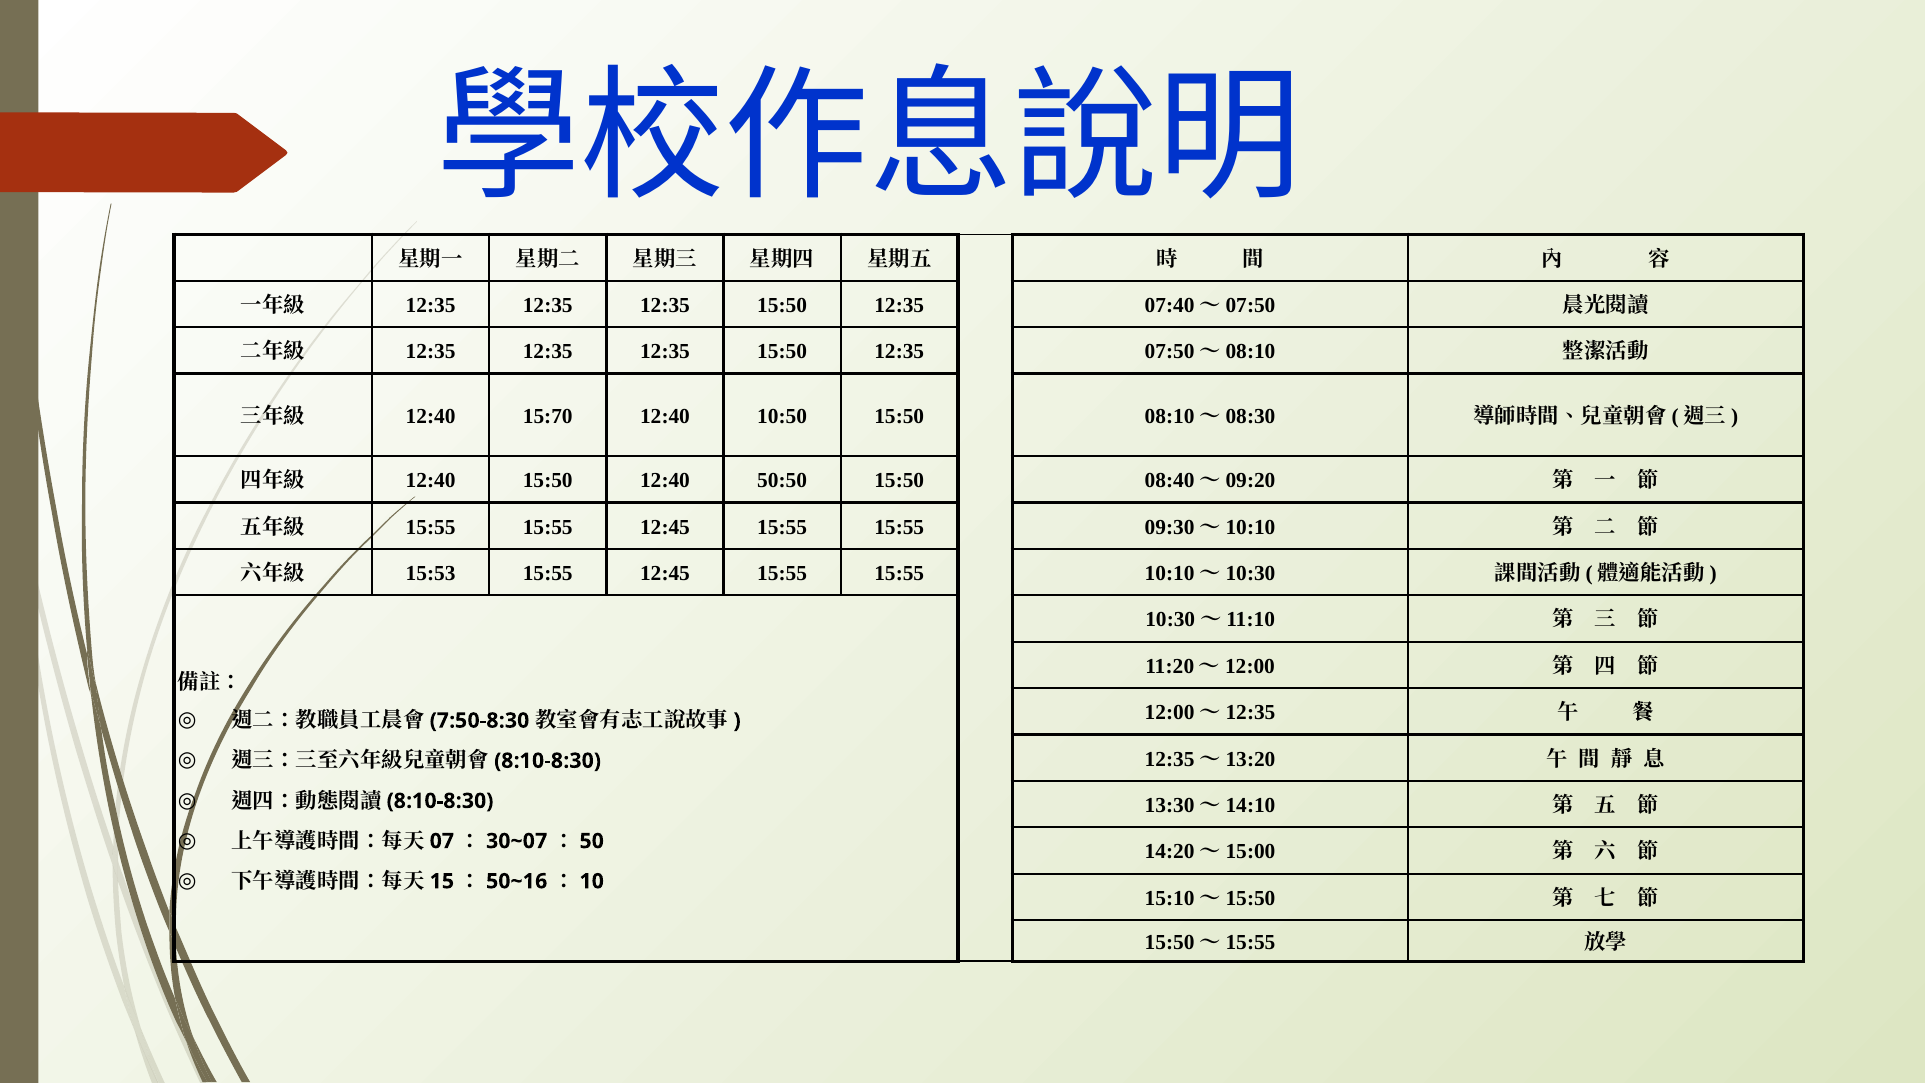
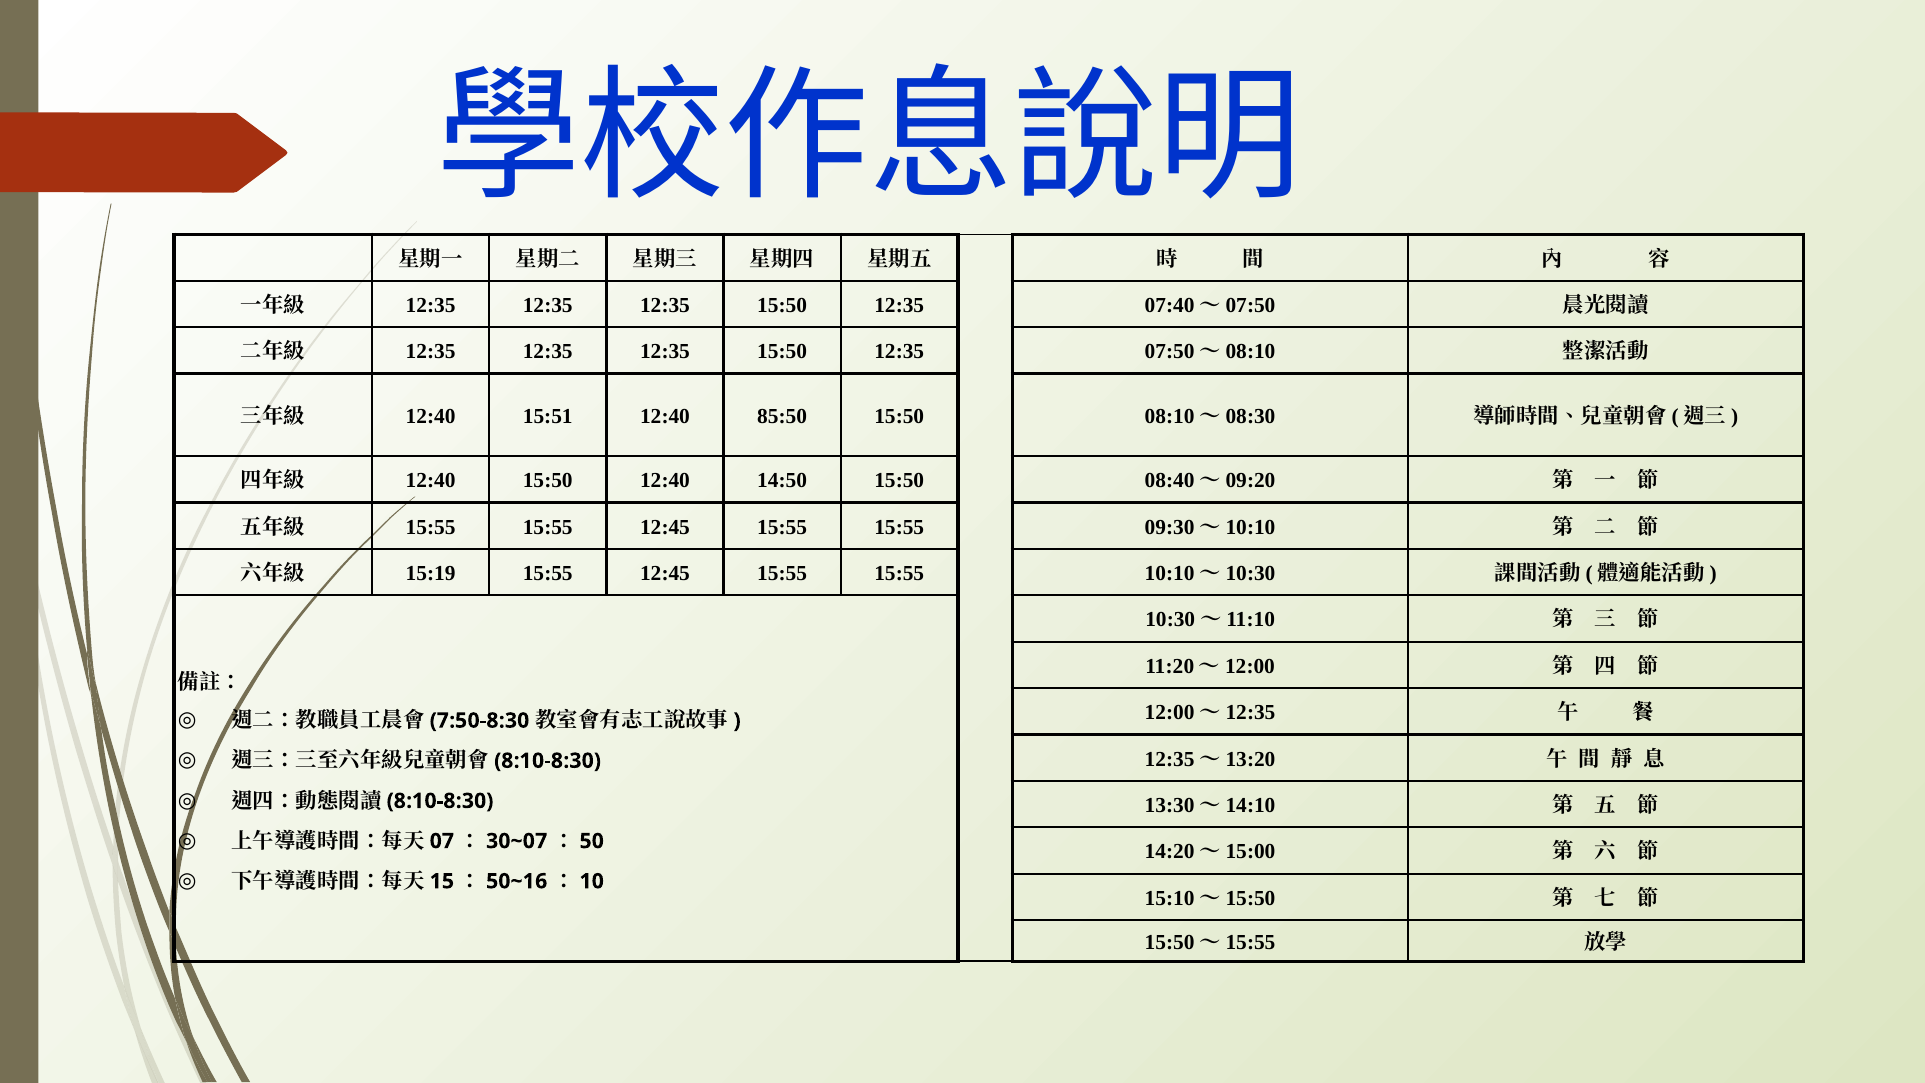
15:70: 15:70 -> 15:51 (548, 416)
10:50: 10:50 -> 85:50 (782, 416)
50:50: 50:50 -> 14:50 (782, 481)
15:53: 15:53 -> 15:19 (431, 573)
